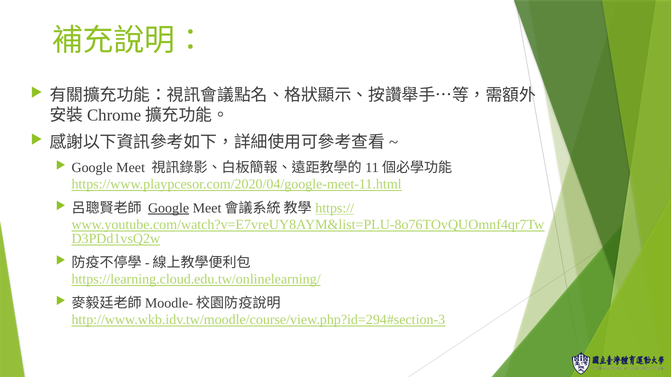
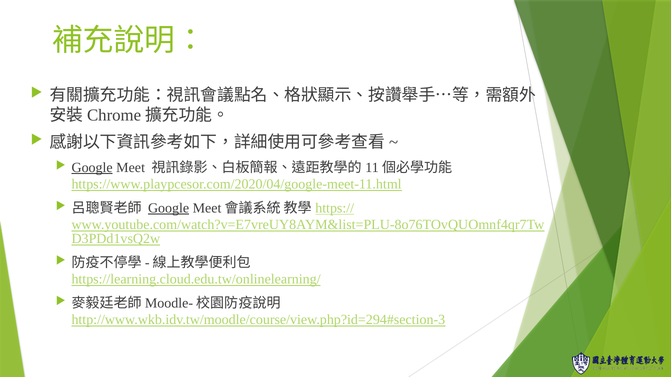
Google underline: none -> present (92, 168)
